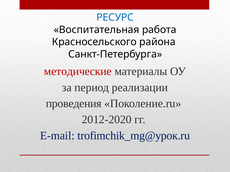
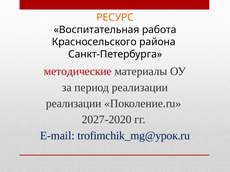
РЕСУРС colour: blue -> orange (115, 18)
проведения: проведения -> реализации (74, 104)
2012-2020: 2012-2020 -> 2027-2020 (107, 120)
